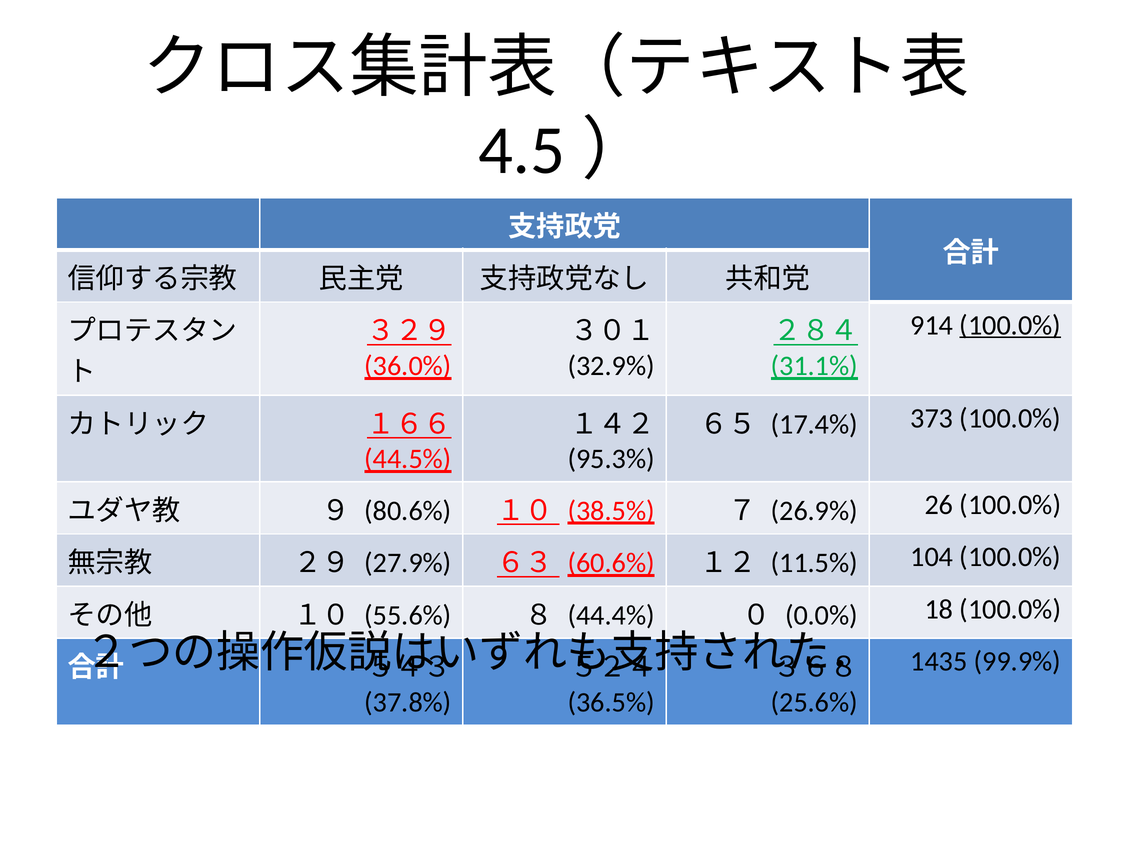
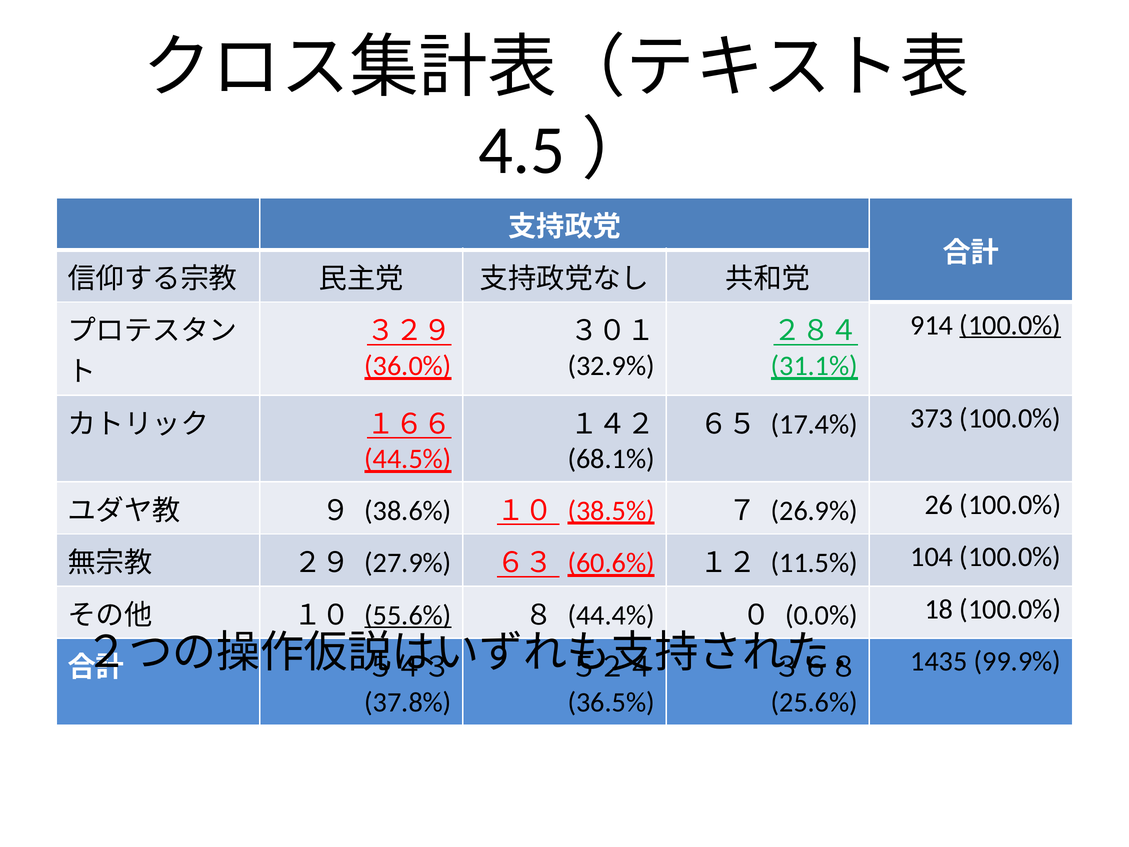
95.3%: 95.3% -> 68.1% (611, 459)
80.6%: 80.6% -> 38.6% (408, 511)
55.6% underline: none -> present (408, 615)
